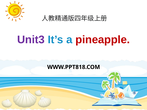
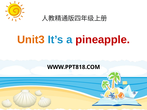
Unit3 colour: purple -> orange (31, 40)
